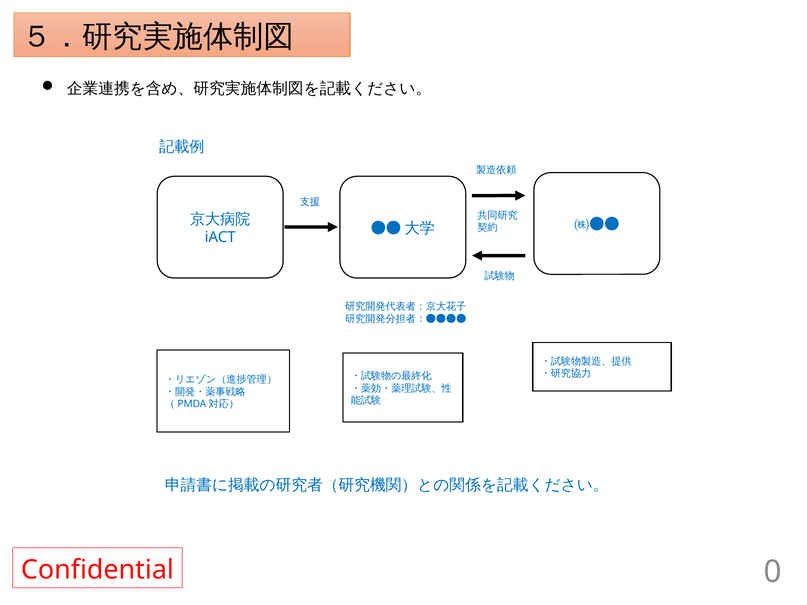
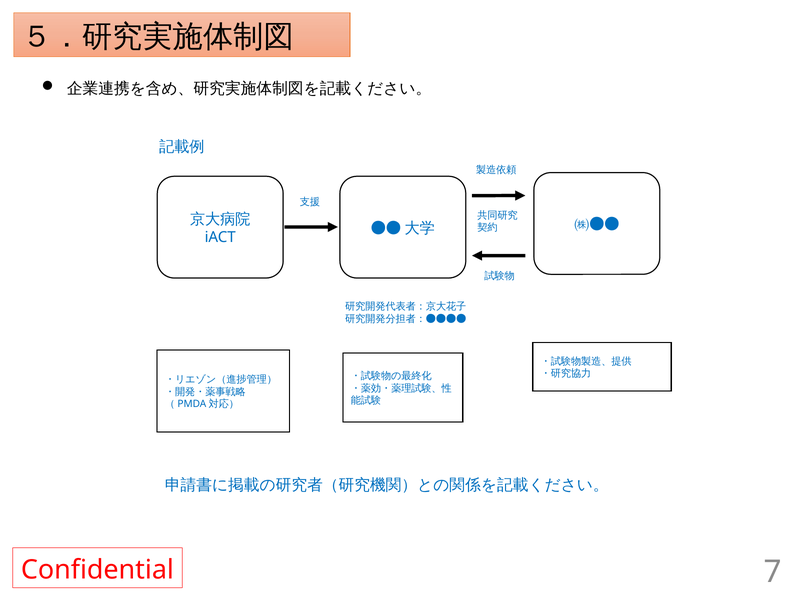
0: 0 -> 7 (773, 572)
